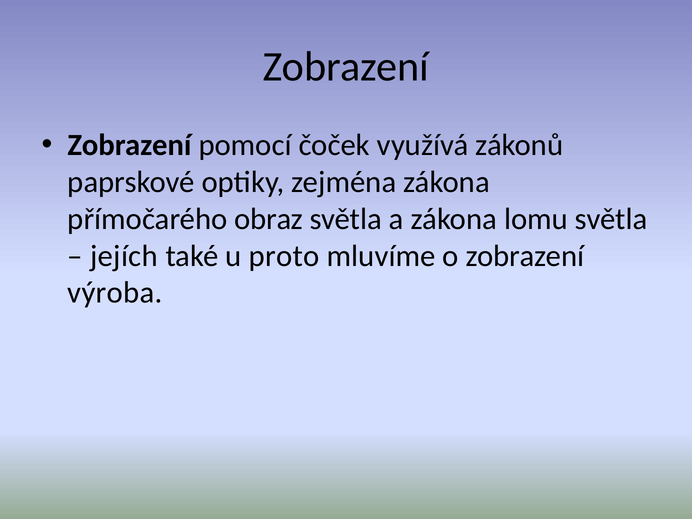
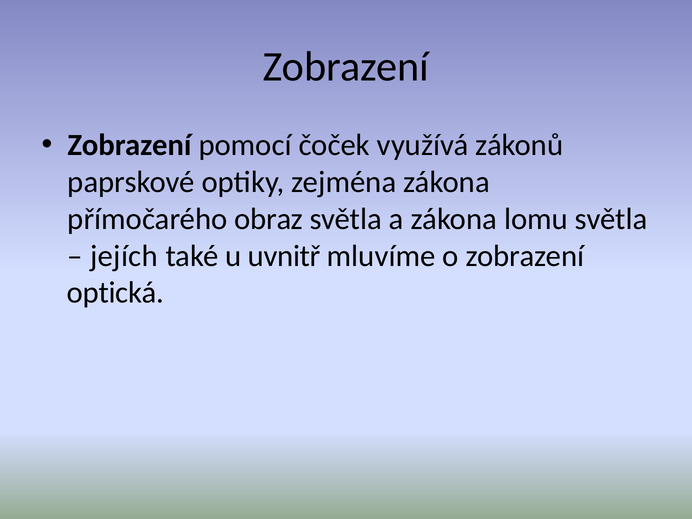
proto: proto -> uvnitř (284, 256)
výroba: výroba -> optická (115, 293)
